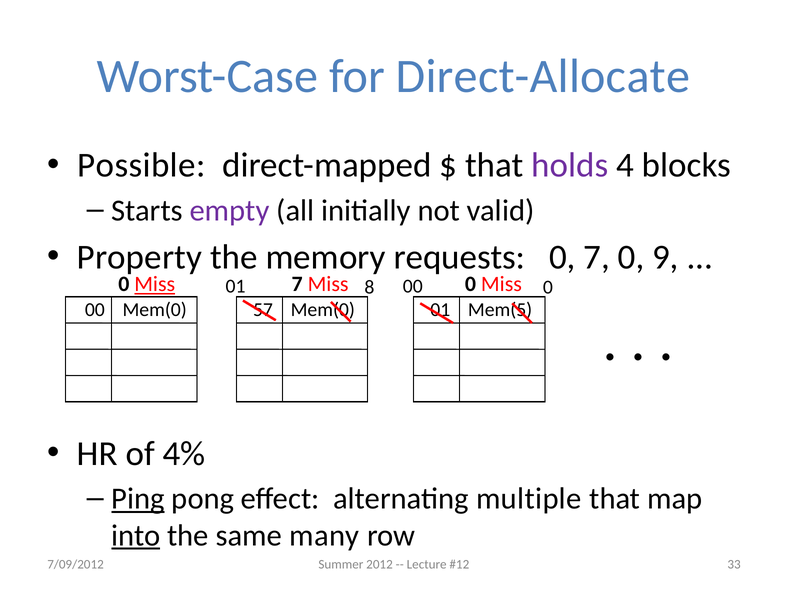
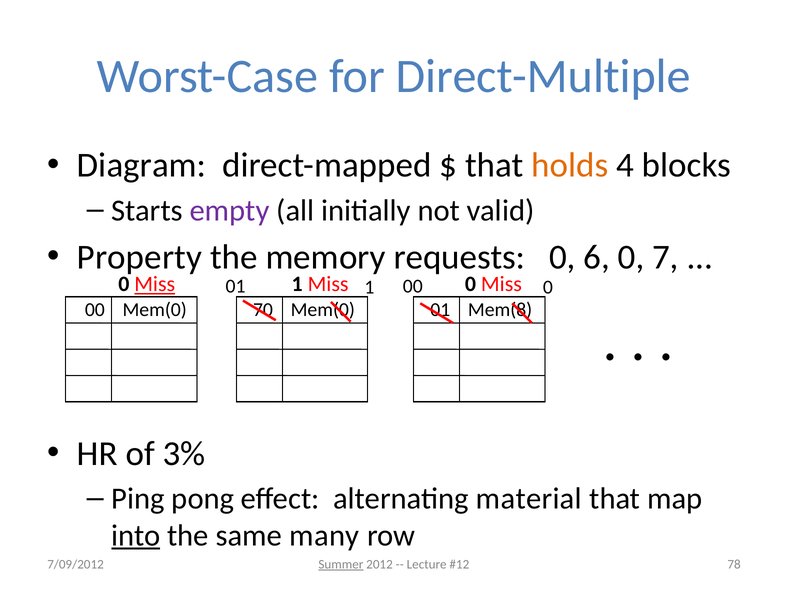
Direct-Allocate: Direct-Allocate -> Direct-Multiple (543, 76)
Possible: Possible -> Diagram (142, 165)
holds colour: purple -> orange (570, 165)
7: 7 -> 6 (597, 257)
9: 9 -> 7 (665, 257)
7: 7 -> 1 (297, 284)
01 8: 8 -> 1 (369, 287)
57: 57 -> 70 (263, 310)
Mem(5: Mem(5 -> Mem(8 (500, 310)
4%: 4% -> 3% (184, 454)
Ping underline: present -> none (138, 499)
multiple: multiple -> material (529, 499)
Summer underline: none -> present (341, 564)
33: 33 -> 78 (734, 564)
